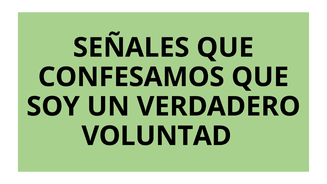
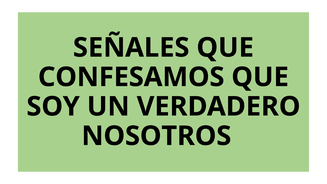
VOLUNTAD: VOLUNTAD -> NOSOTROS (156, 136)
